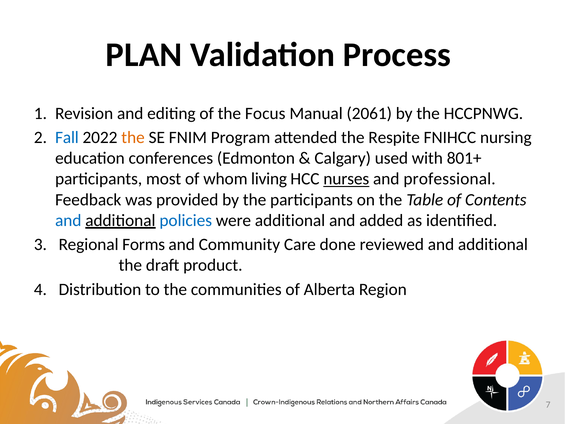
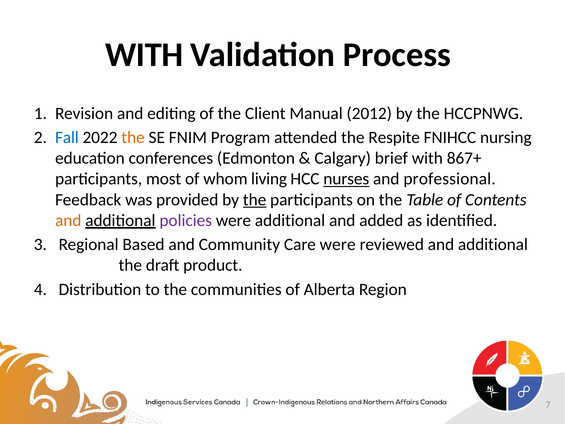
PLAN: PLAN -> WITH (144, 55)
Focus: Focus -> Client (265, 113)
2061: 2061 -> 2012 (369, 113)
used: used -> brief (391, 158)
801+: 801+ -> 867+ (464, 158)
the underline: none -> present (255, 200)
and colour: blue -> orange (68, 220)
policies colour: blue -> purple (186, 220)
Forms: Forms -> Based (144, 244)
Care done: done -> were (338, 244)
